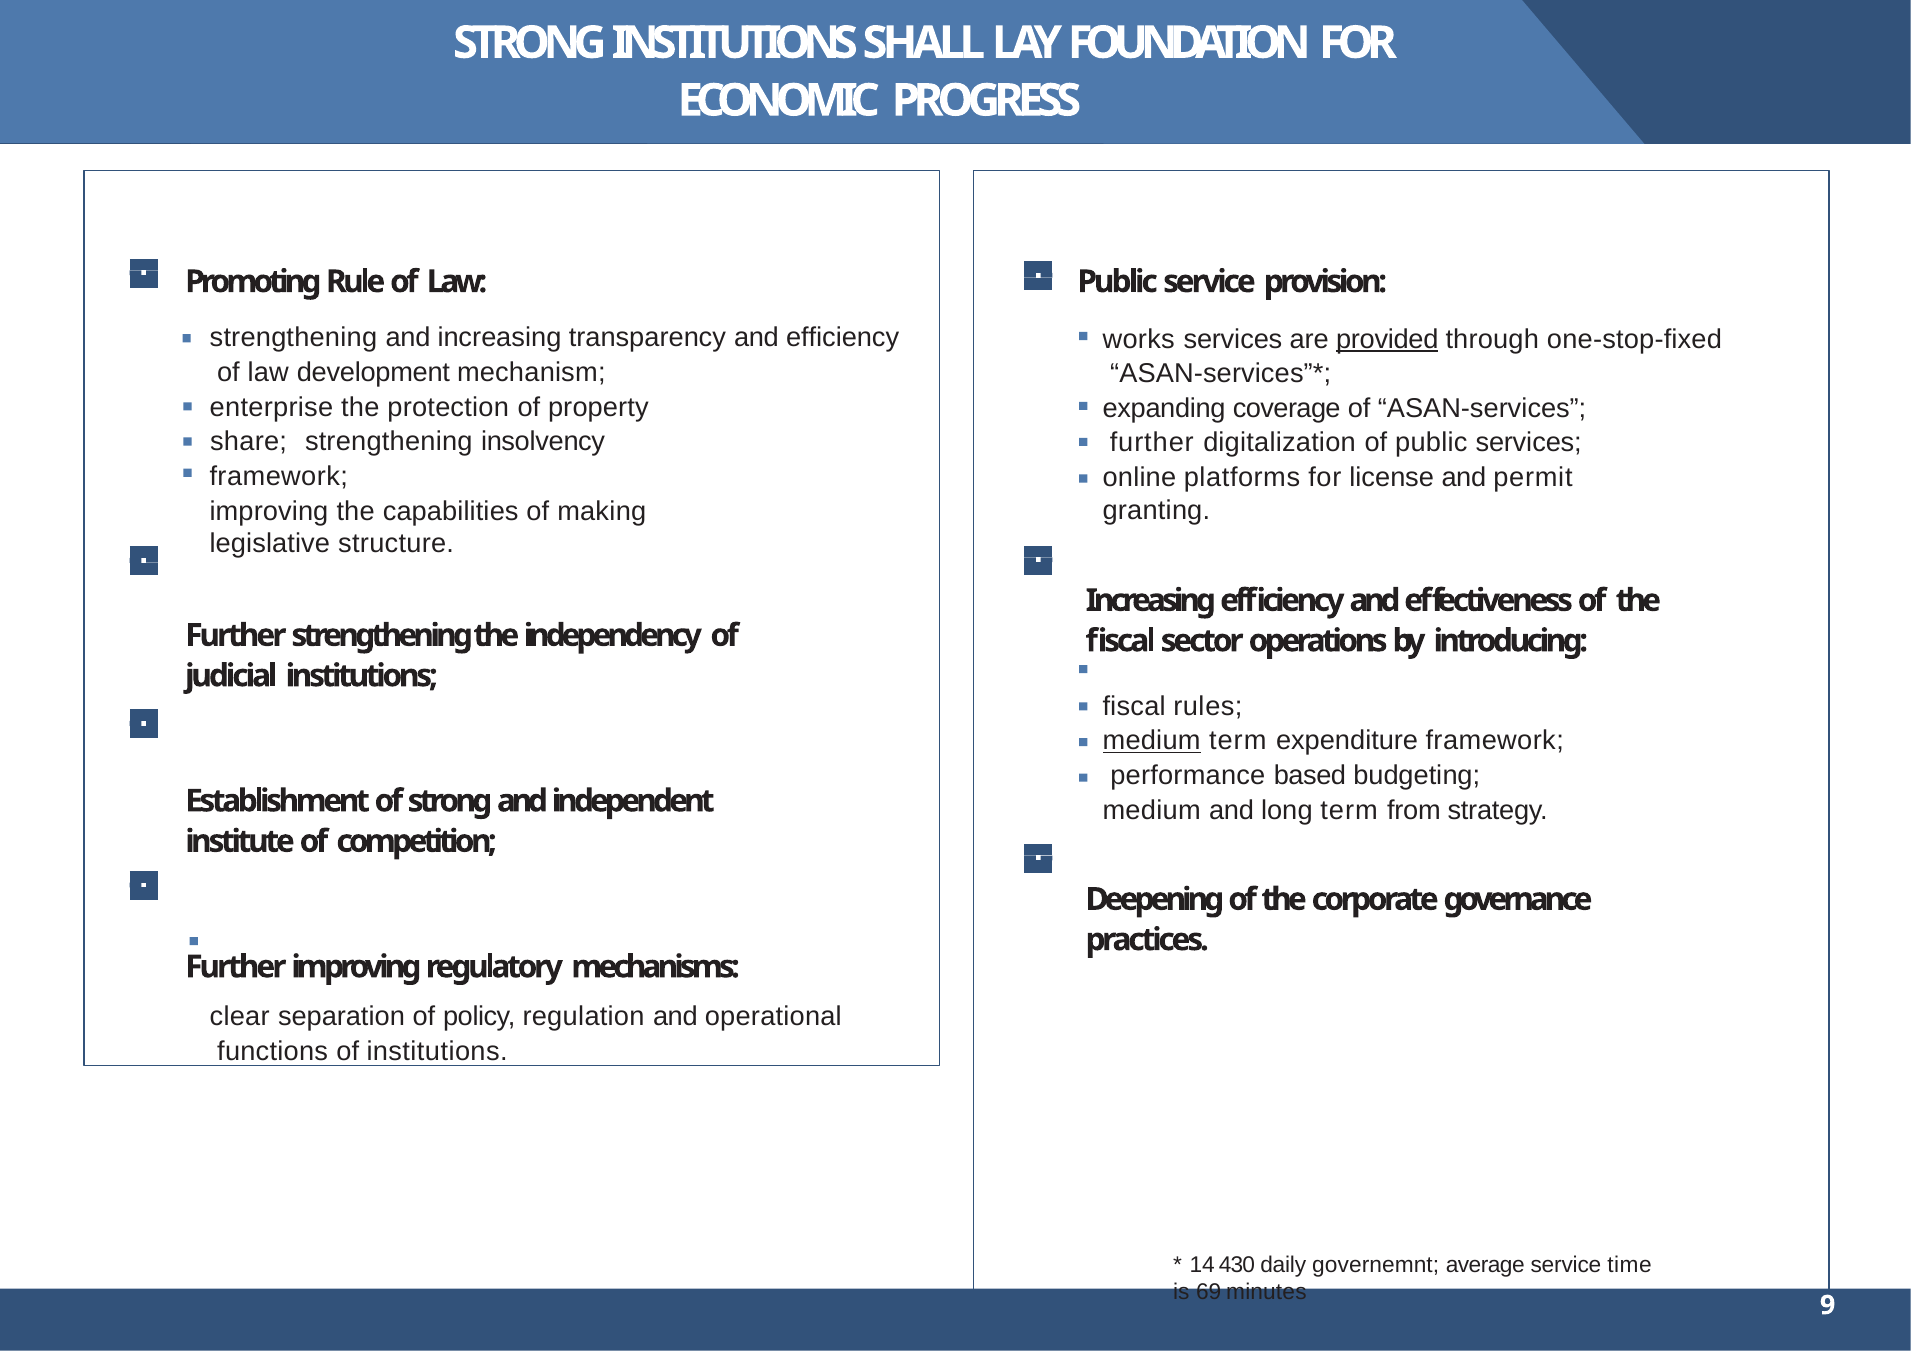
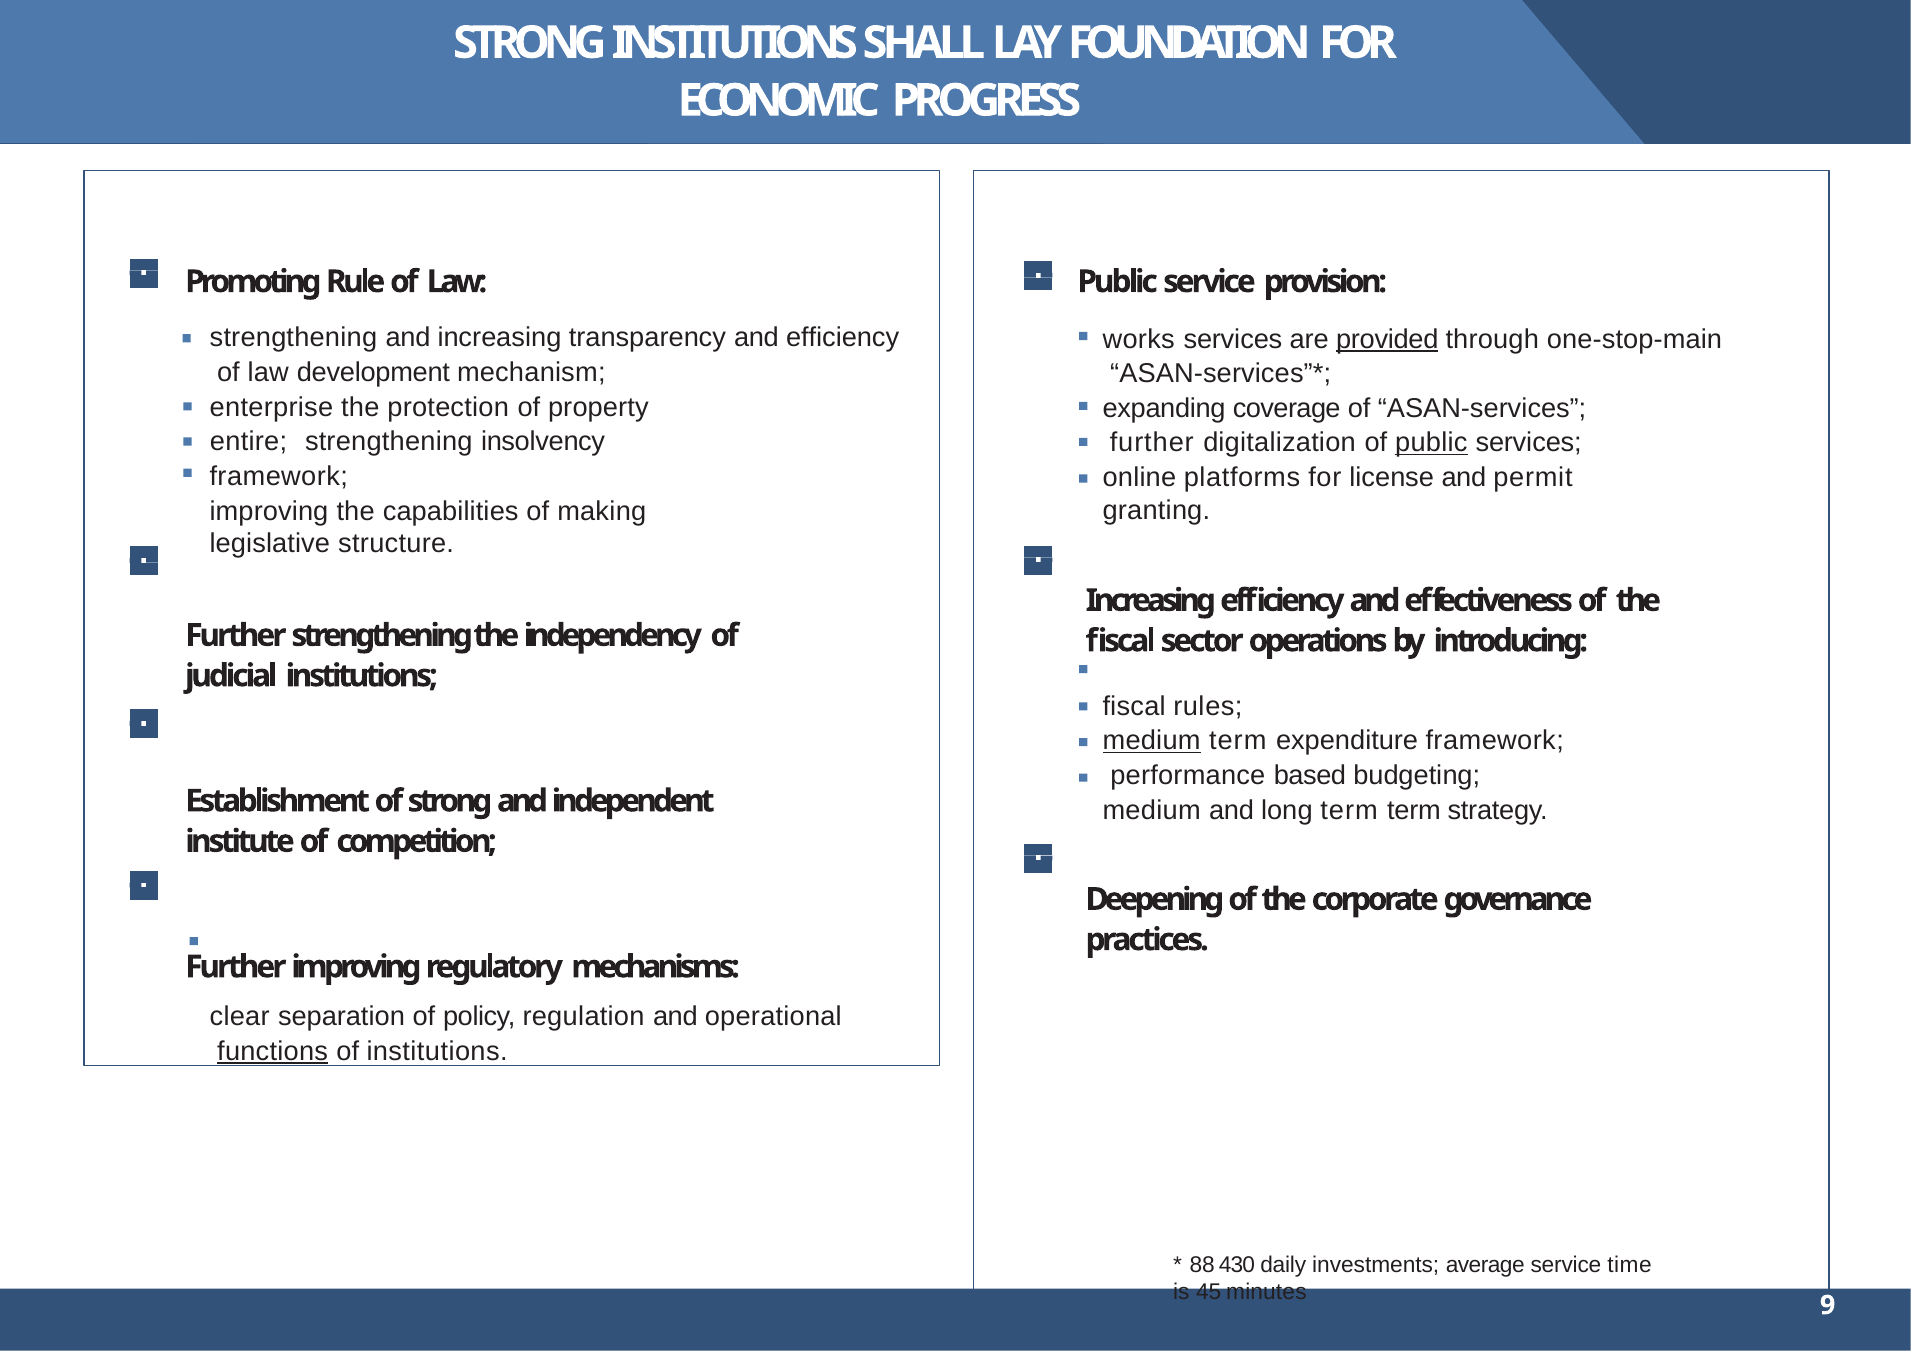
one-stop-ﬁxed: one-stop-ﬁxed -> one-stop-main (1635, 339)
share: share -> entire (249, 442)
public underline: none -> present (1431, 443)
term from: from -> term (1414, 810)
functions underline: none -> present (273, 1052)
14: 14 -> 88 (1202, 1265)
governemnt: governemnt -> investments (1376, 1265)
69: 69 -> 45 (1209, 1293)
